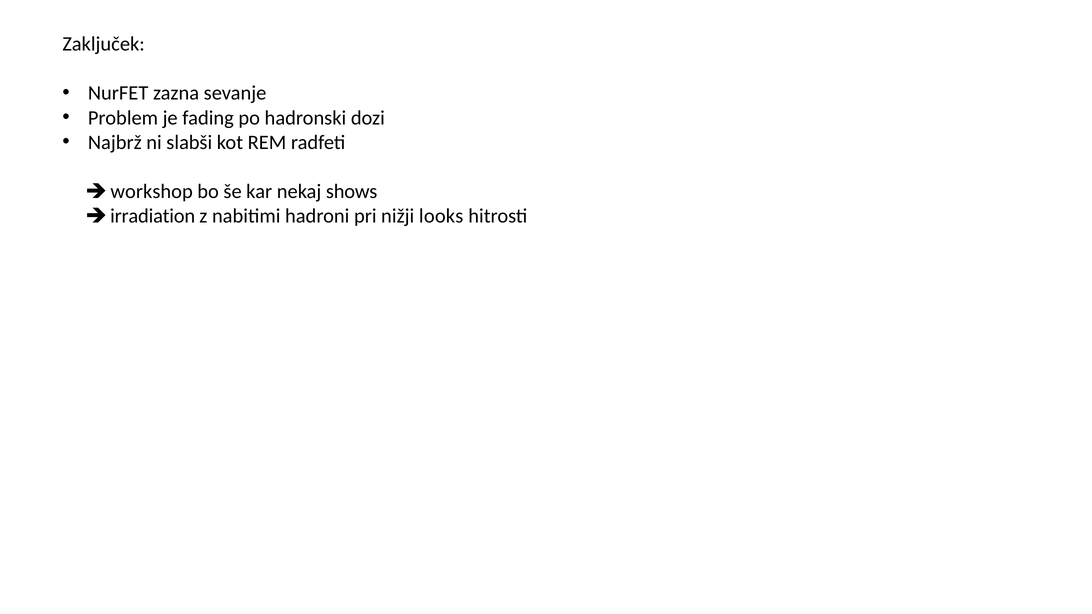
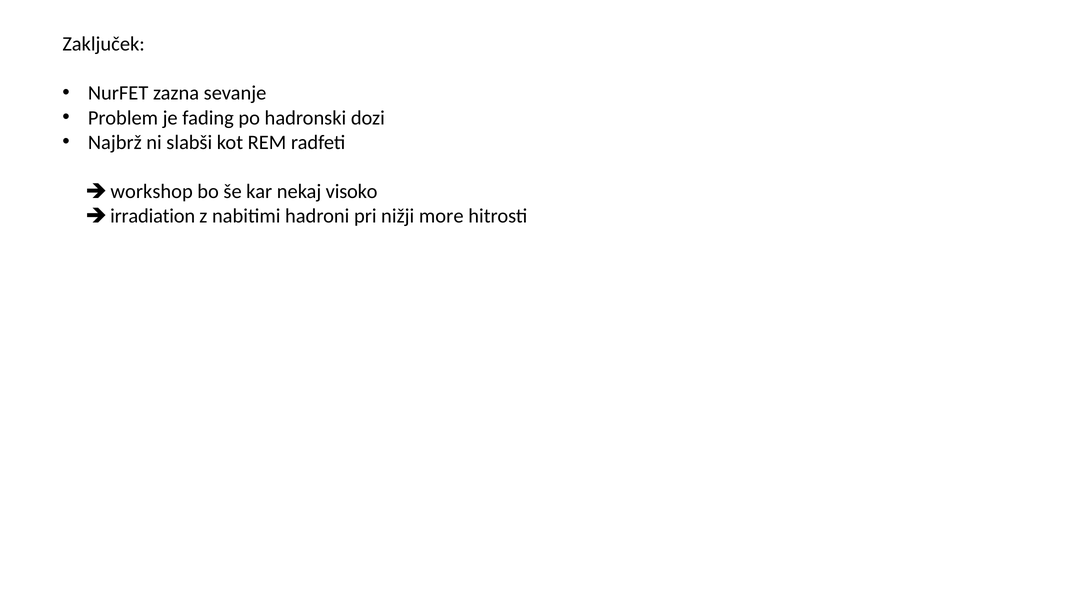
shows: shows -> visoko (352, 192)
looks: looks -> more (441, 216)
